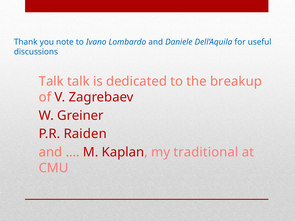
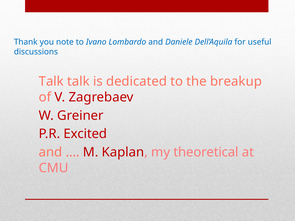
Raiden: Raiden -> Excited (85, 134)
traditional: traditional -> theoretical (206, 152)
